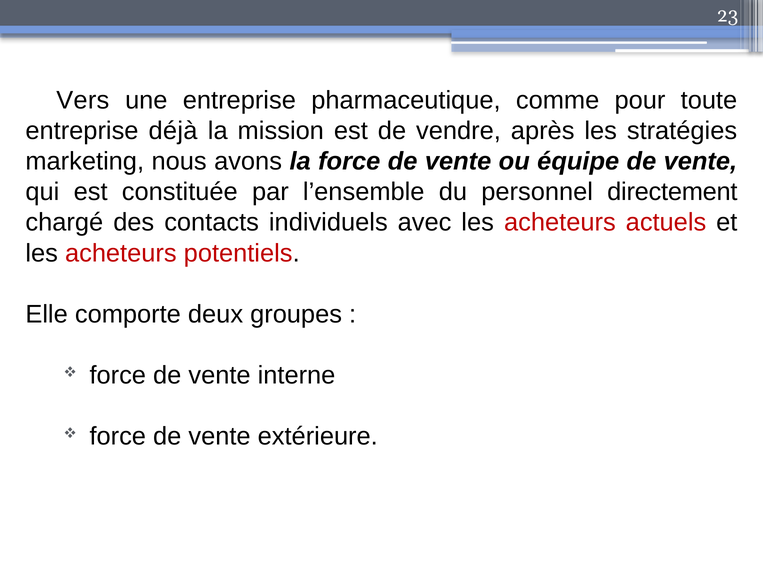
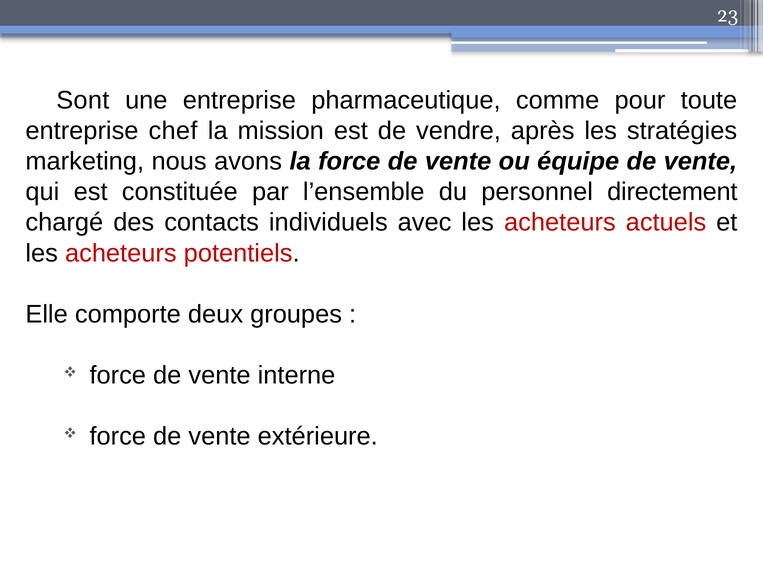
Vers: Vers -> Sont (83, 100)
déjà: déjà -> chef (173, 131)
